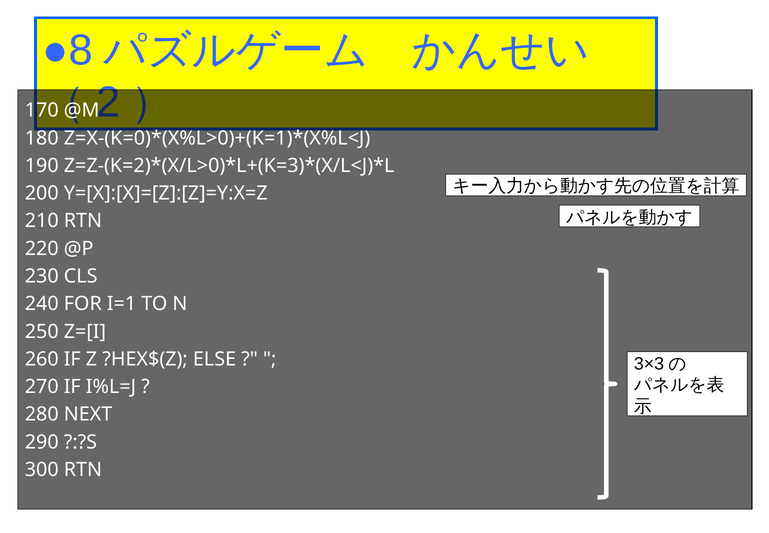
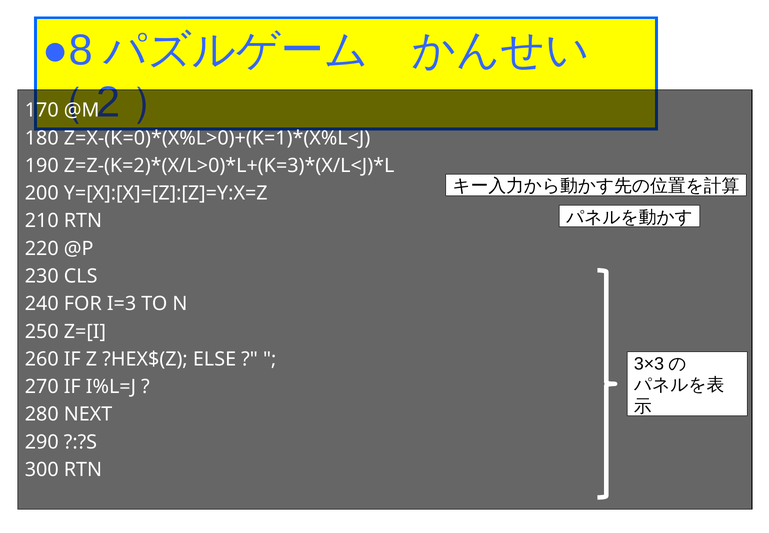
I=1: I=1 -> I=3 (122, 304)
